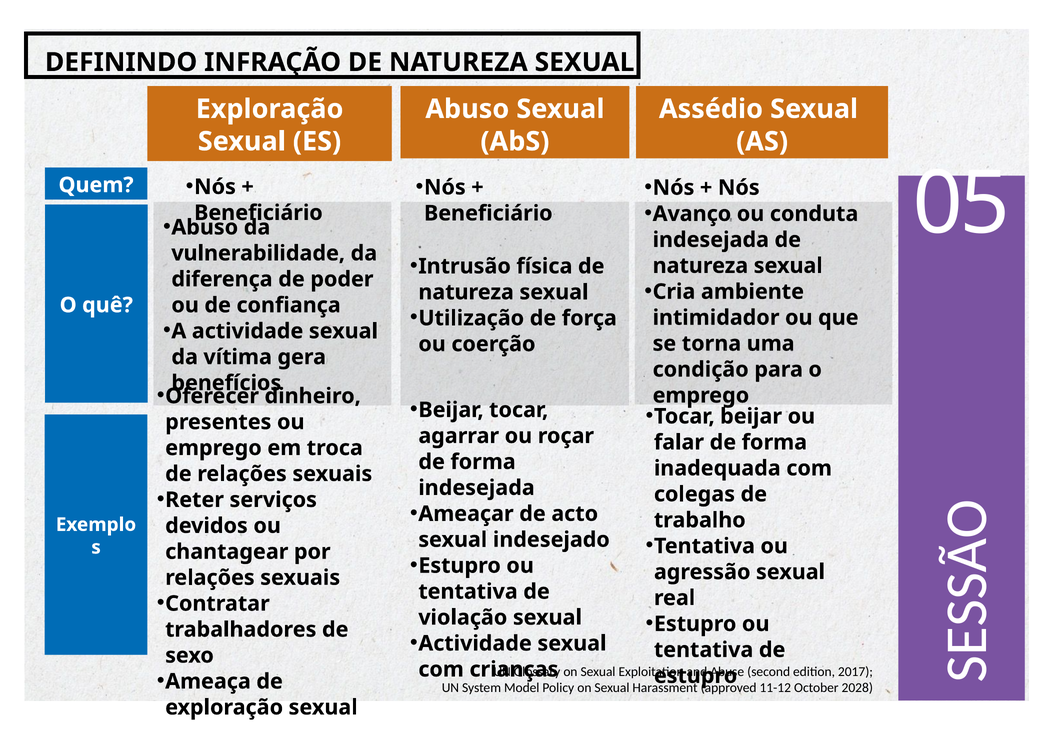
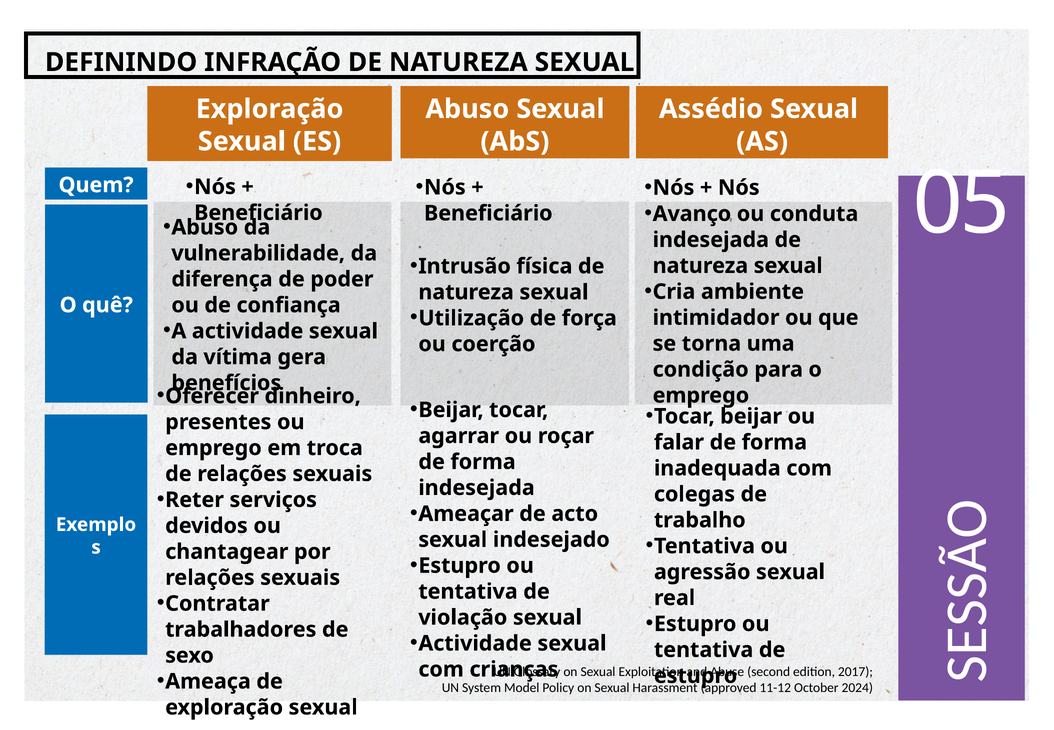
2028: 2028 -> 2024 (857, 688)
